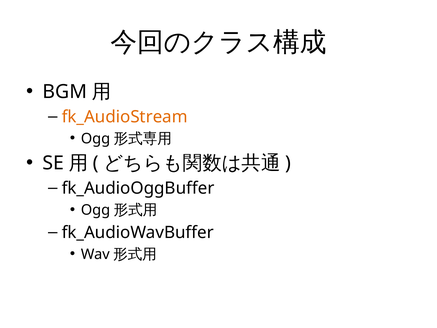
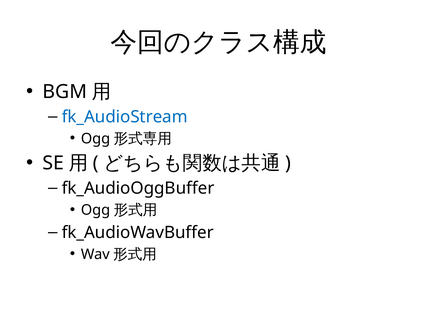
fk_AudioStream colour: orange -> blue (125, 117)
